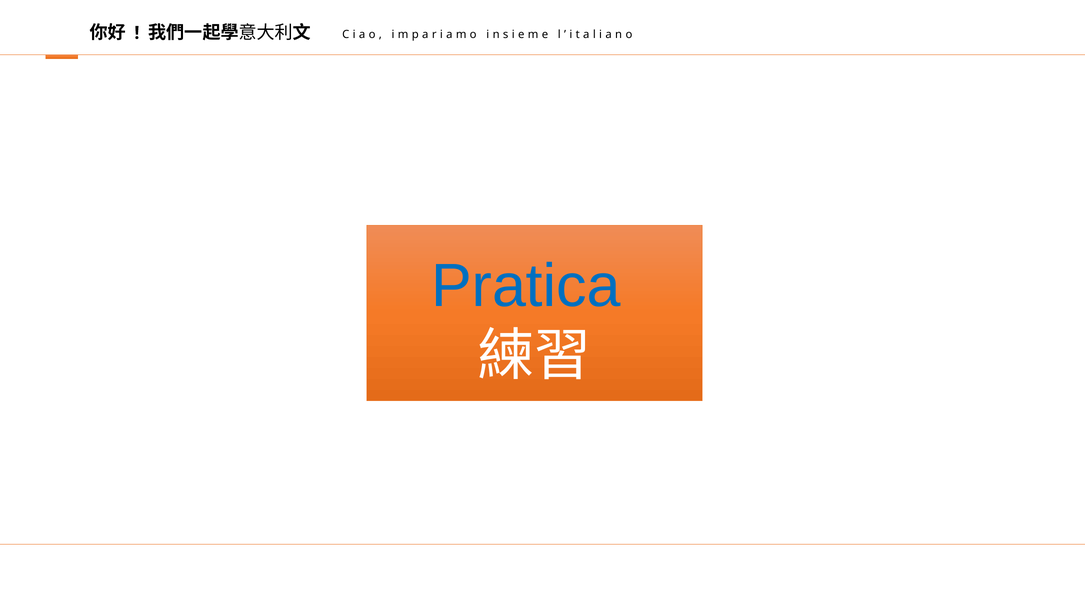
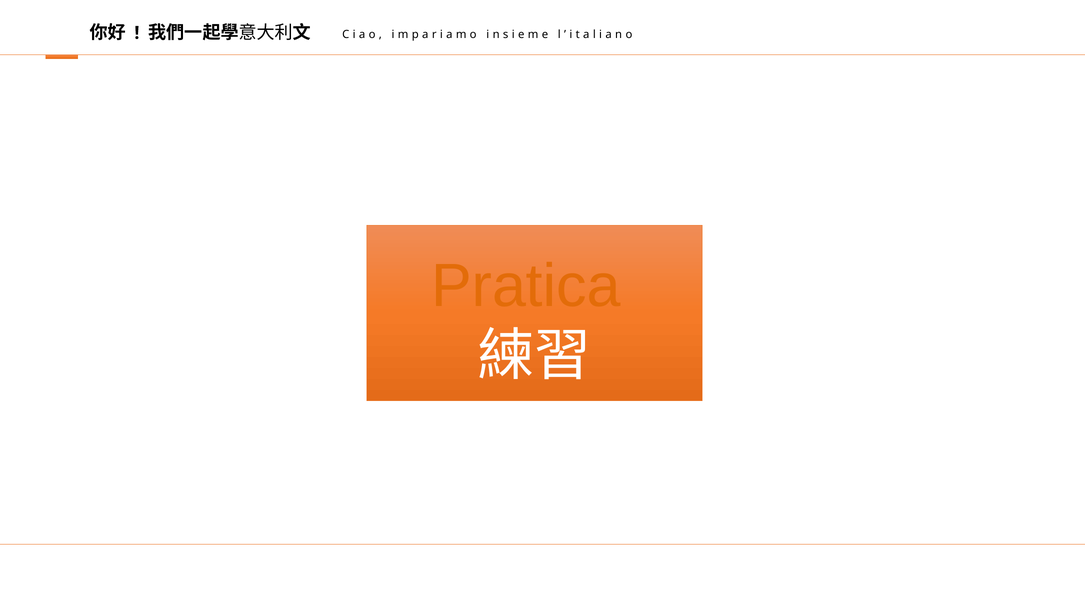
Pratica colour: blue -> orange (526, 286)
